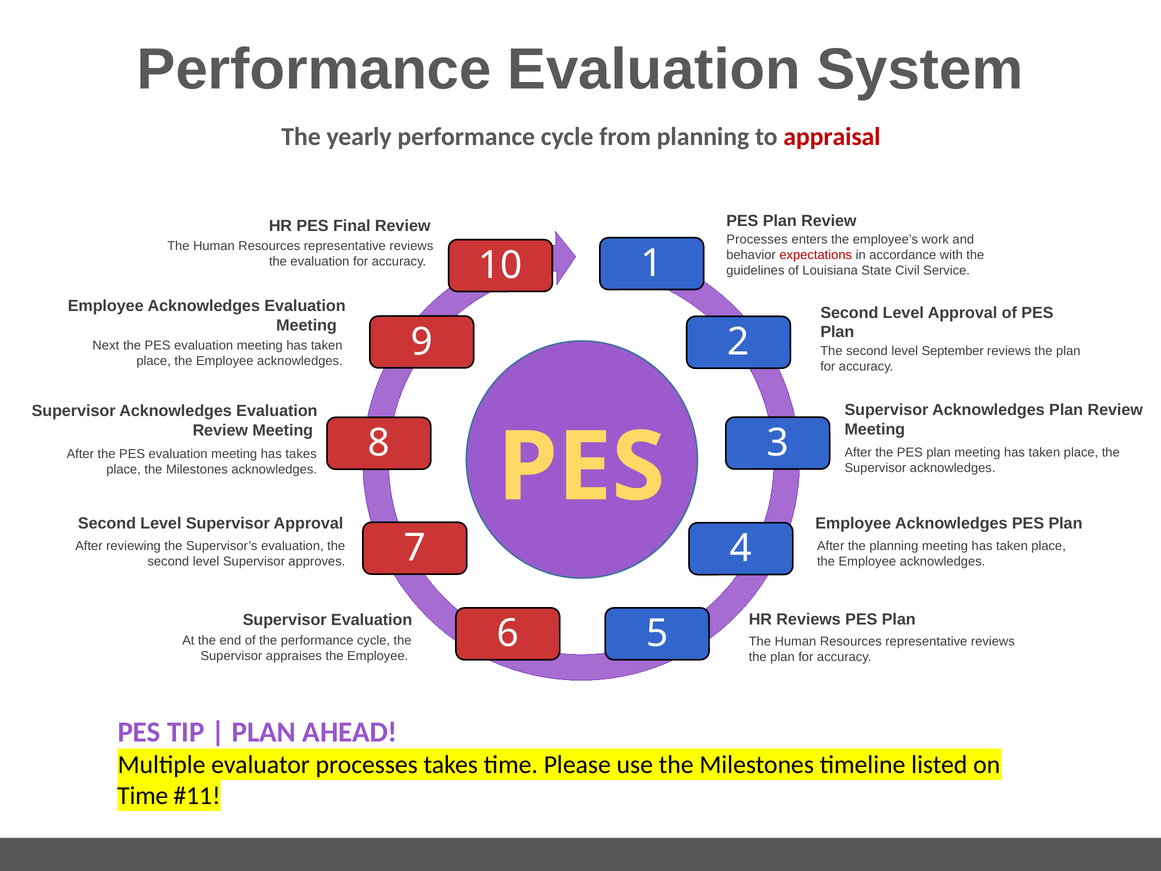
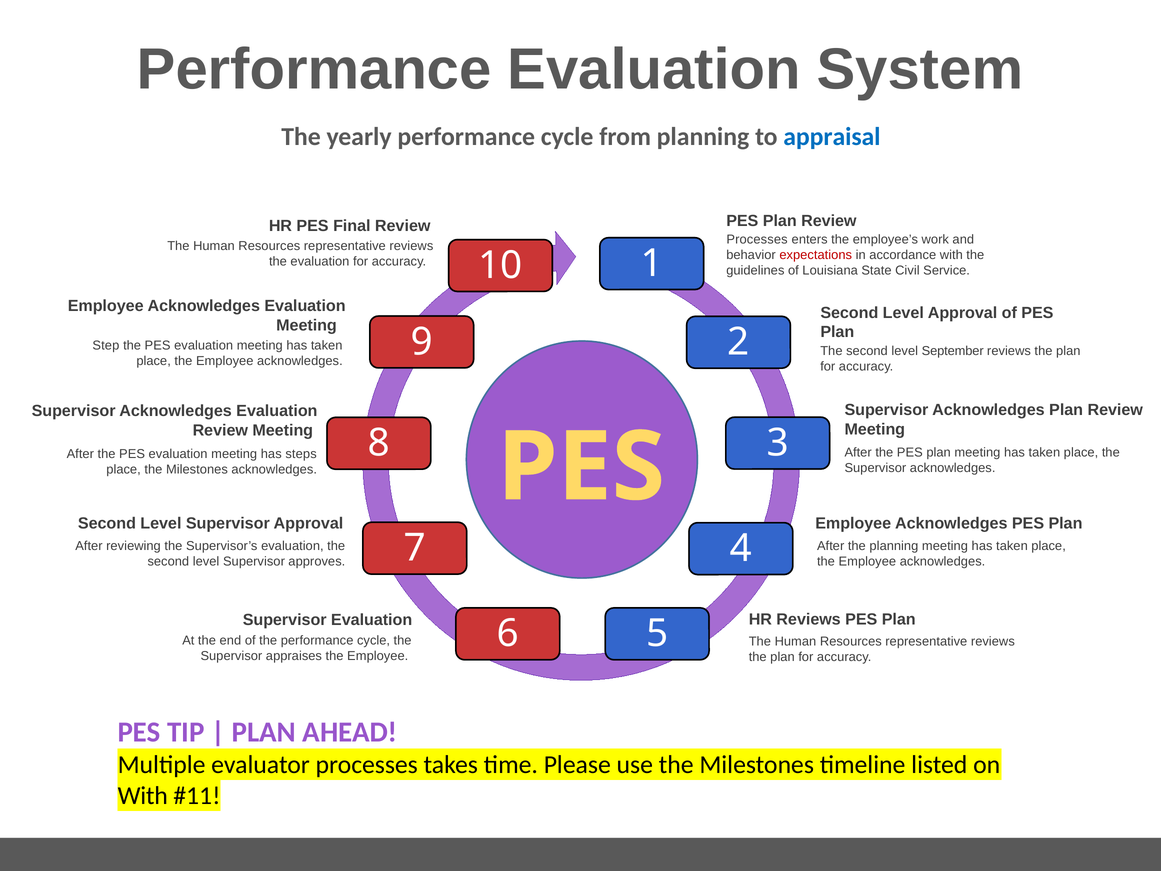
appraisal colour: red -> blue (832, 137)
Next: Next -> Step (106, 345)
has takes: takes -> steps (301, 454)
Time: Time -> With (143, 795)
